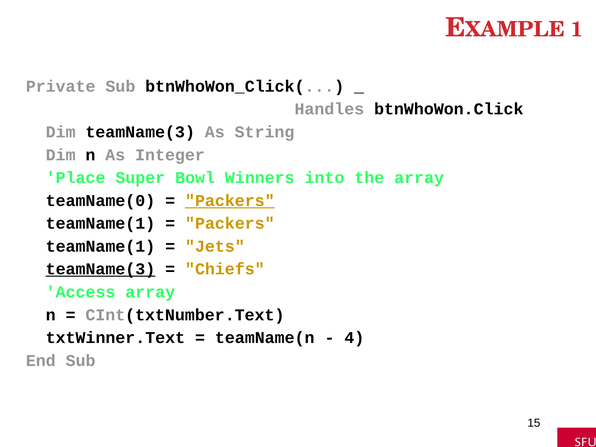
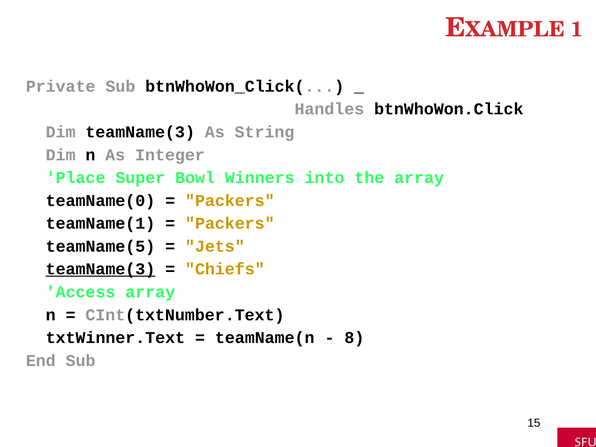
Packers underline: present -> none (230, 201)
teamName(1: teamName(1 -> teamName(5 (100, 246)
4: 4 -> 8 (354, 338)
